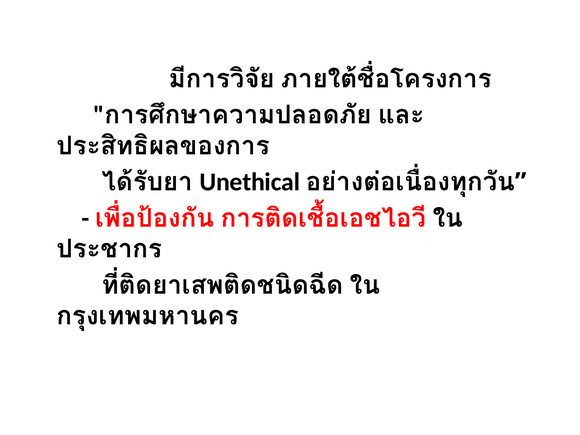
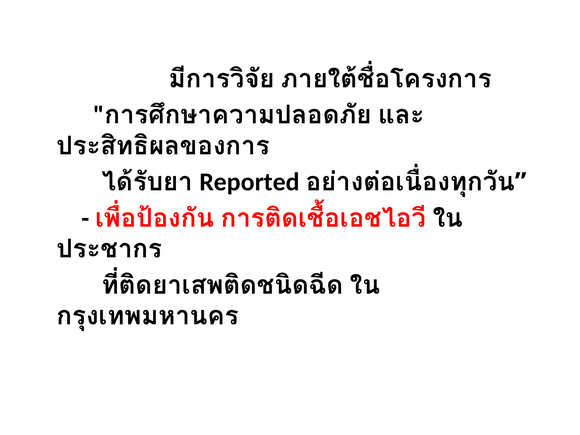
Unethical: Unethical -> Reported (250, 182)
